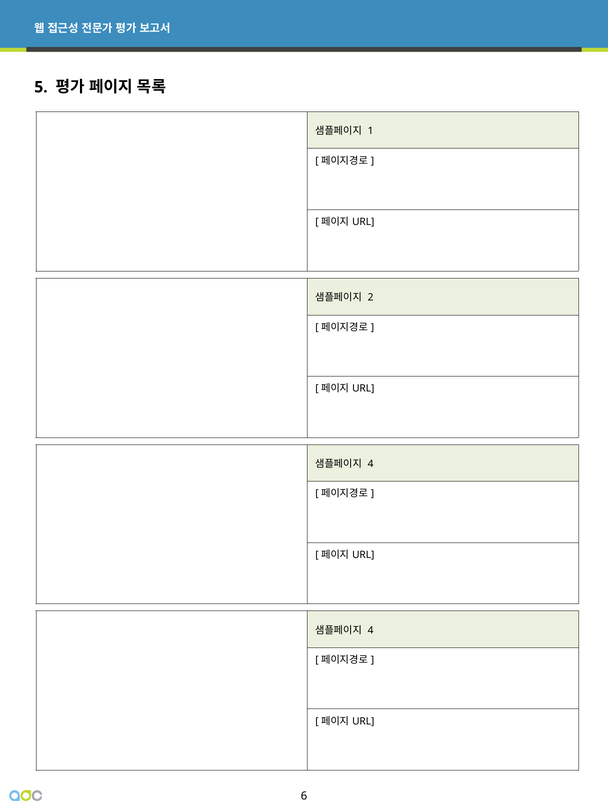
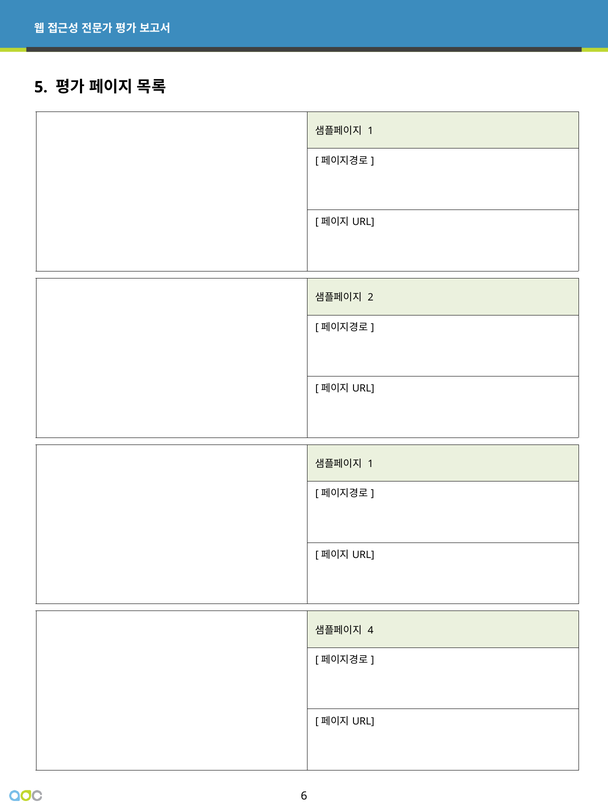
4: 4 -> 1 (371, 464)
